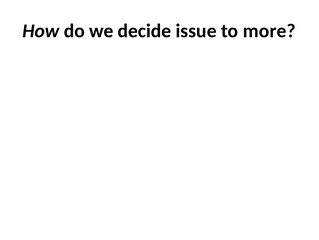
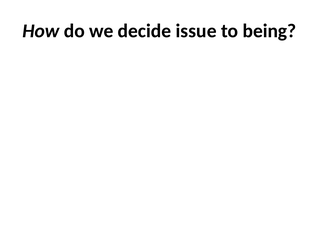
more: more -> being (269, 31)
